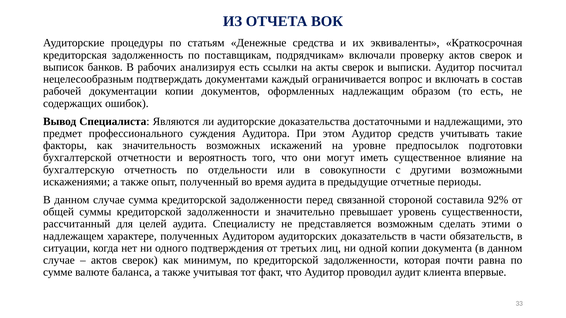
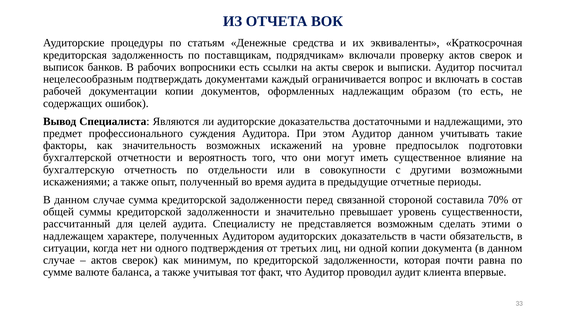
анализируя: анализируя -> вопросники (208, 67)
Аудитор средств: средств -> данном (416, 134)
92%: 92% -> 70% (498, 200)
